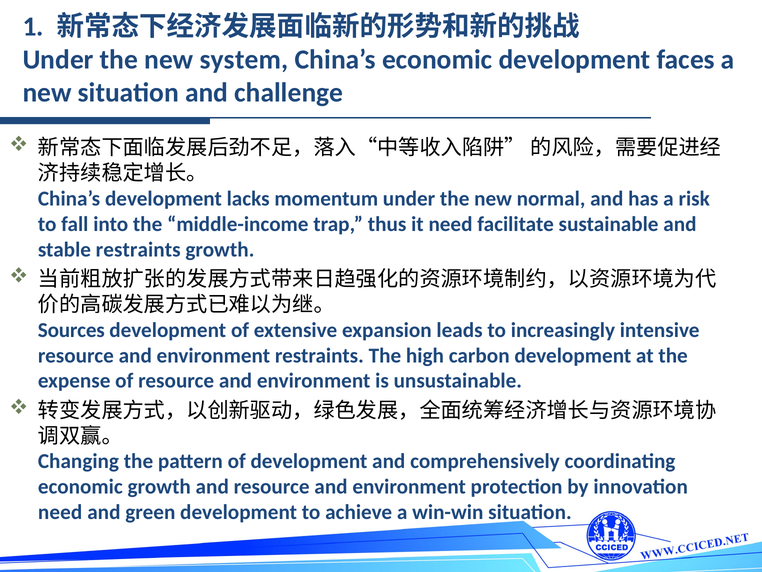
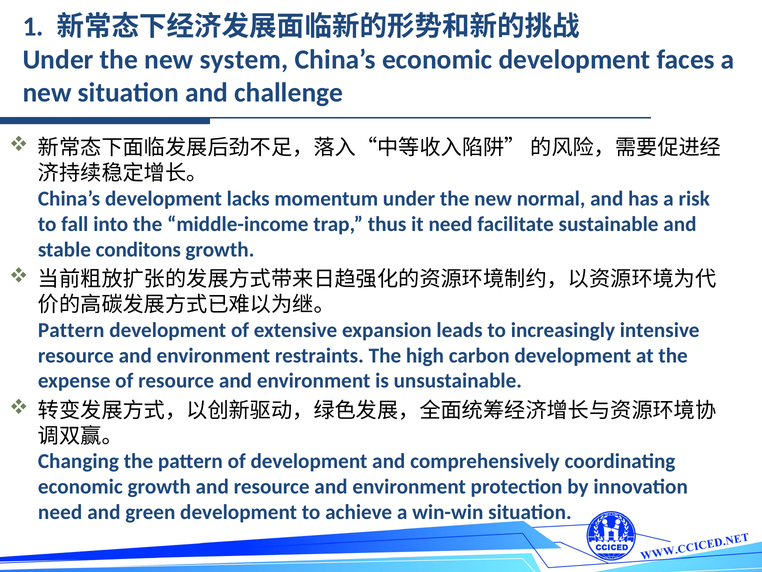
stable restraints: restraints -> conditons (138, 249)
Sources: Sources -> Pattern (71, 330)
